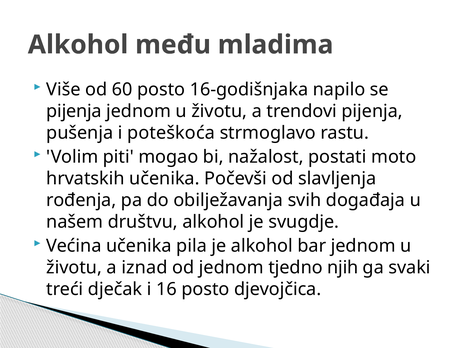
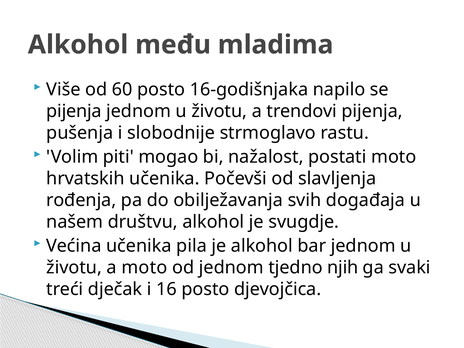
poteškoća: poteškoća -> slobodnije (171, 133)
a iznad: iznad -> moto (144, 268)
